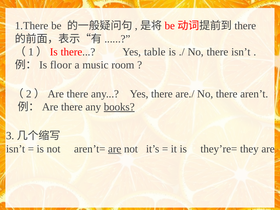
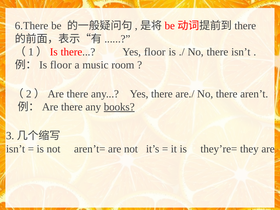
1.There: 1.There -> 6.There (32, 26)
Yes table: table -> floor (155, 52)
are underline: present -> none (115, 149)
